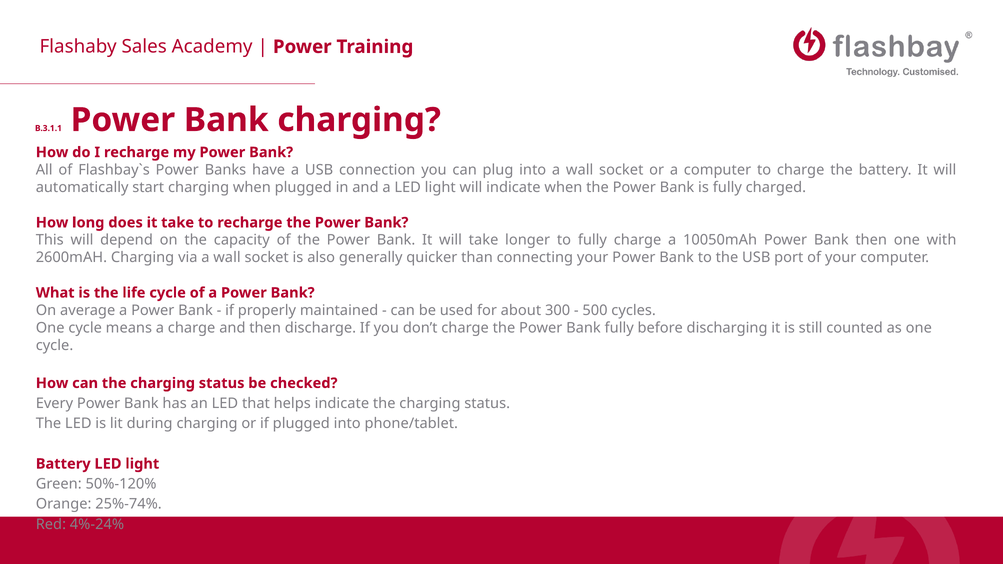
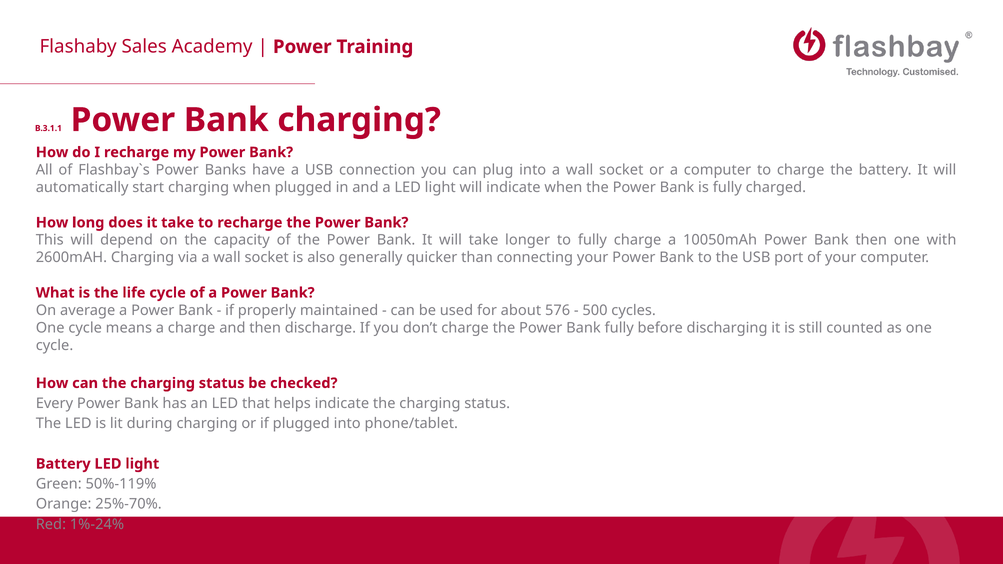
300: 300 -> 576 (558, 310)
50%-120%: 50%-120% -> 50%-119% (121, 484)
25%-74%: 25%-74% -> 25%-70% (129, 504)
4%-24%: 4%-24% -> 1%-24% (97, 524)
